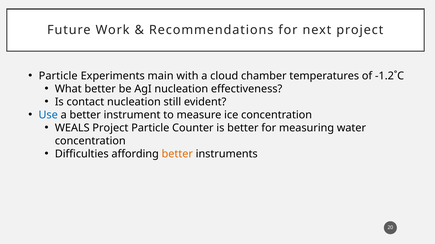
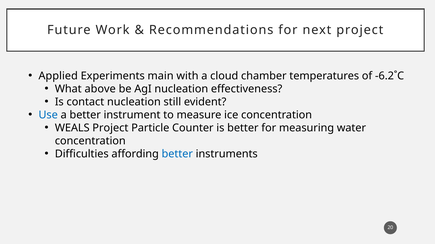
Particle: Particle -> Applied (58, 76)
-1.2˚C: -1.2˚C -> -6.2˚C (390, 76)
What better: better -> above (100, 89)
better colour: orange -> blue (177, 154)
